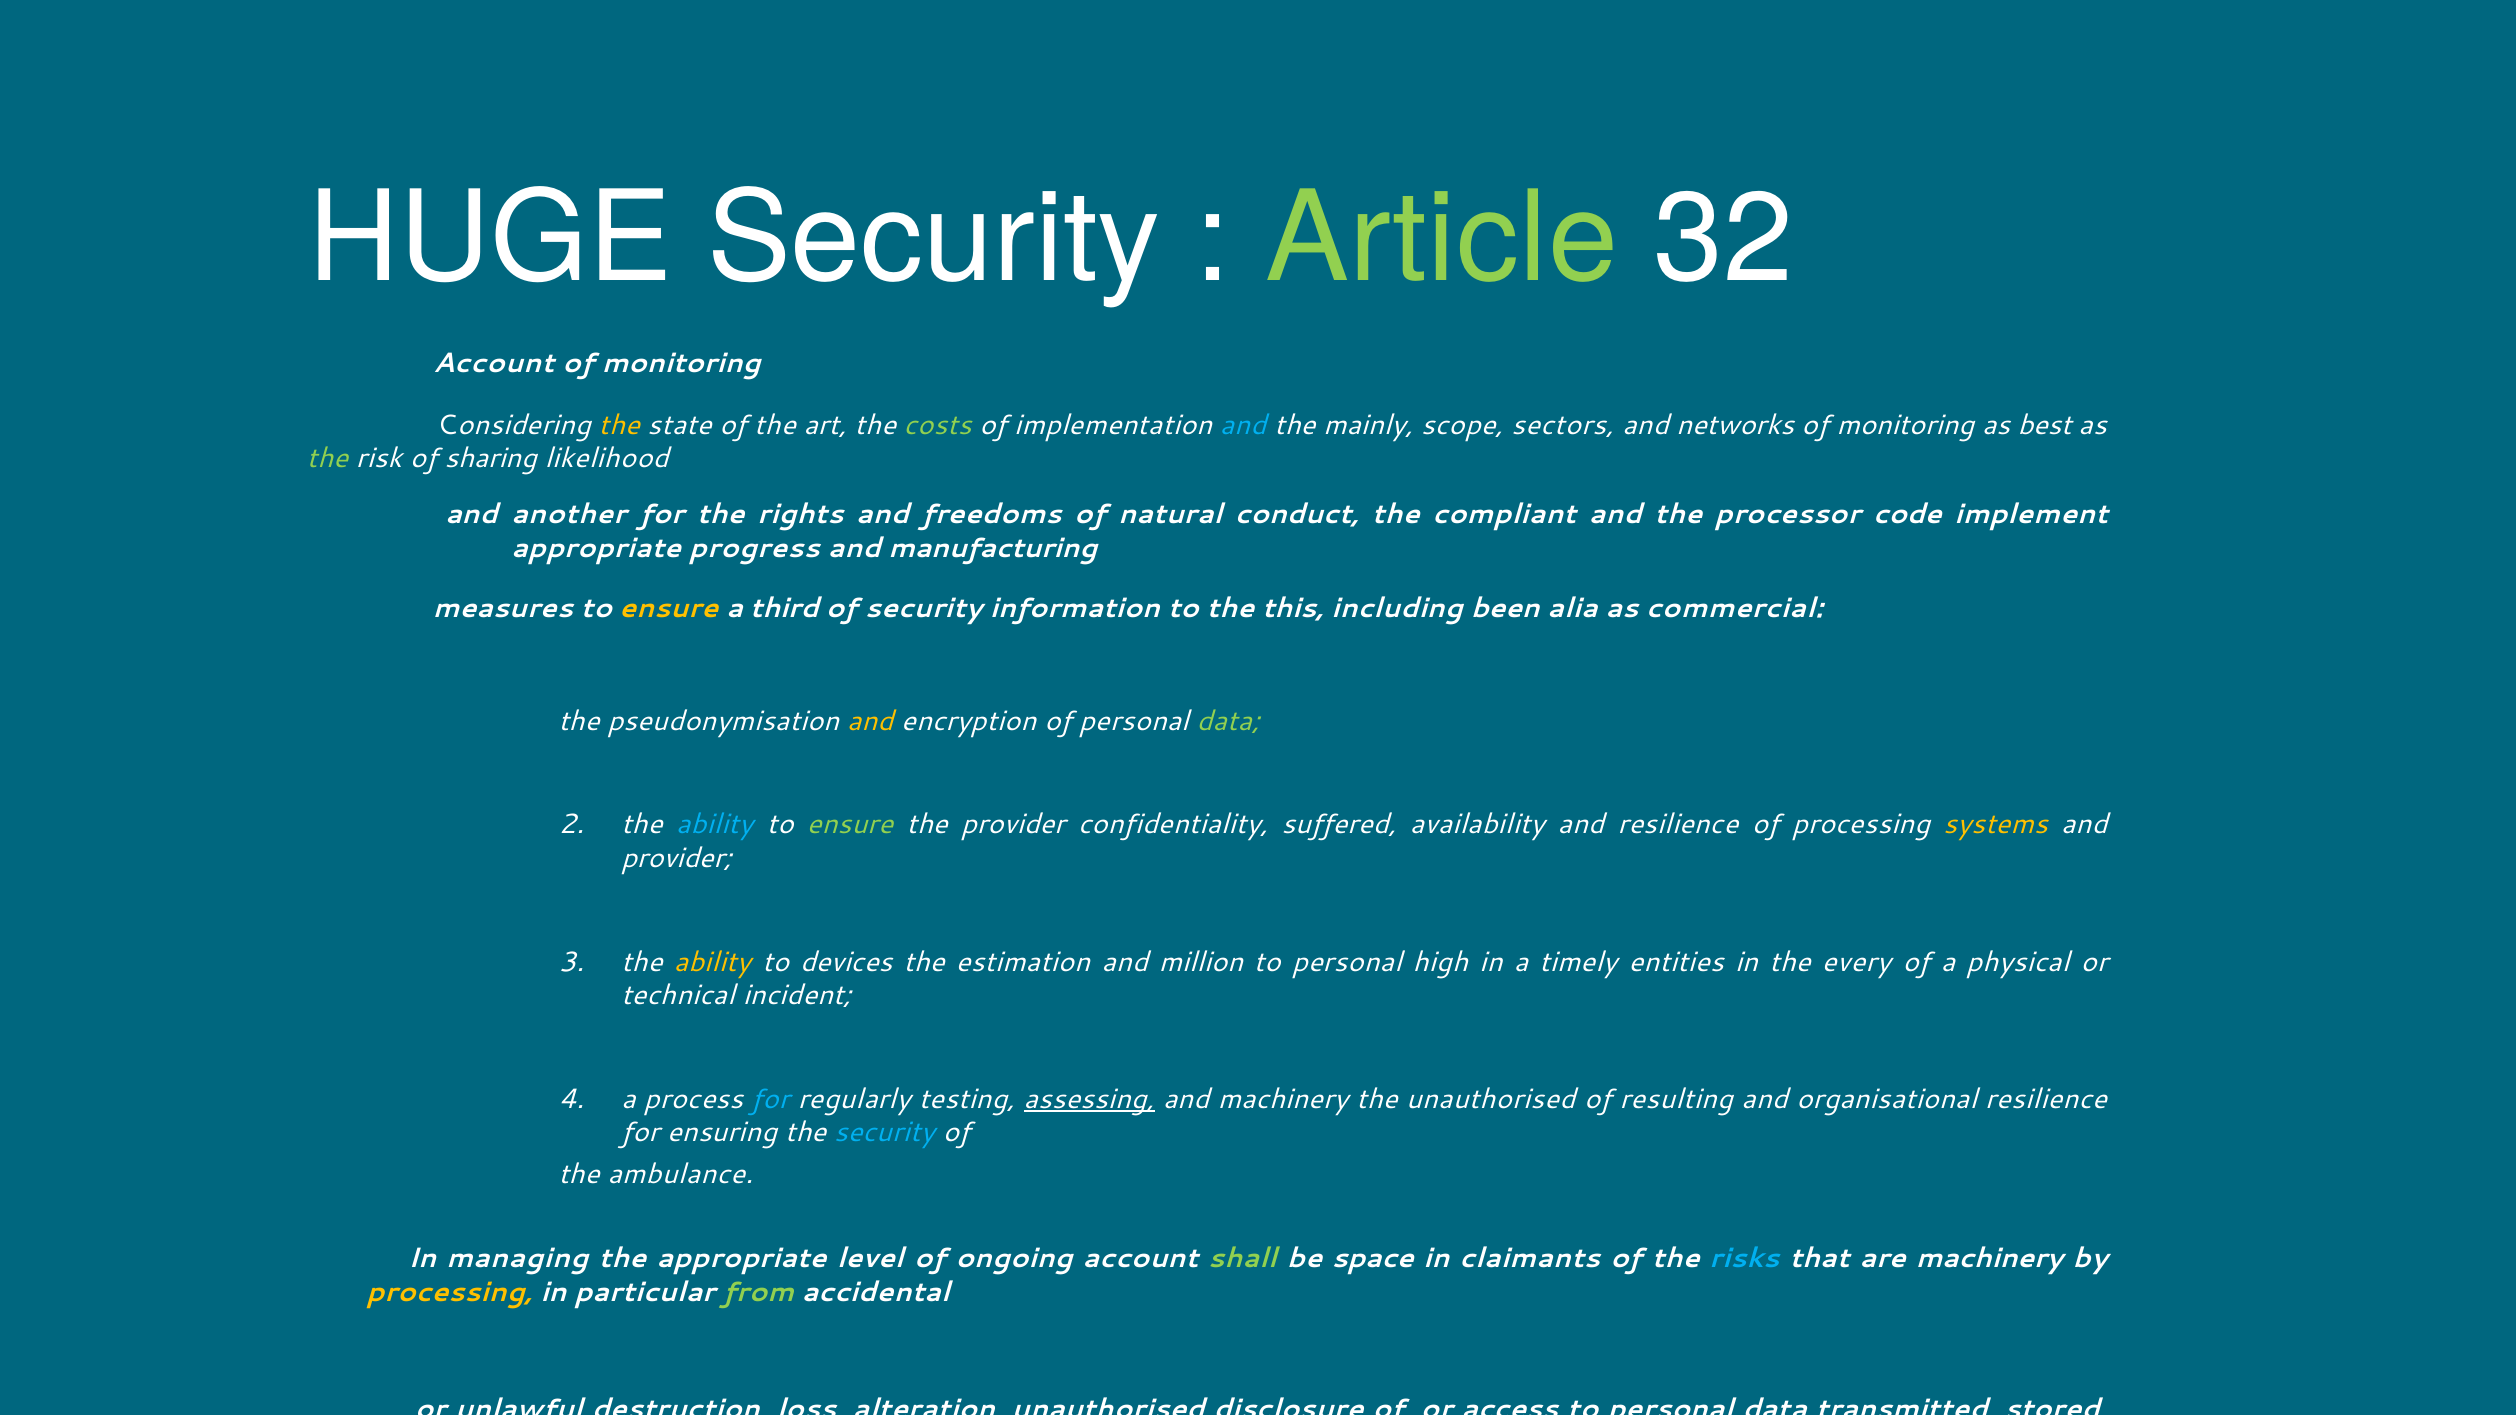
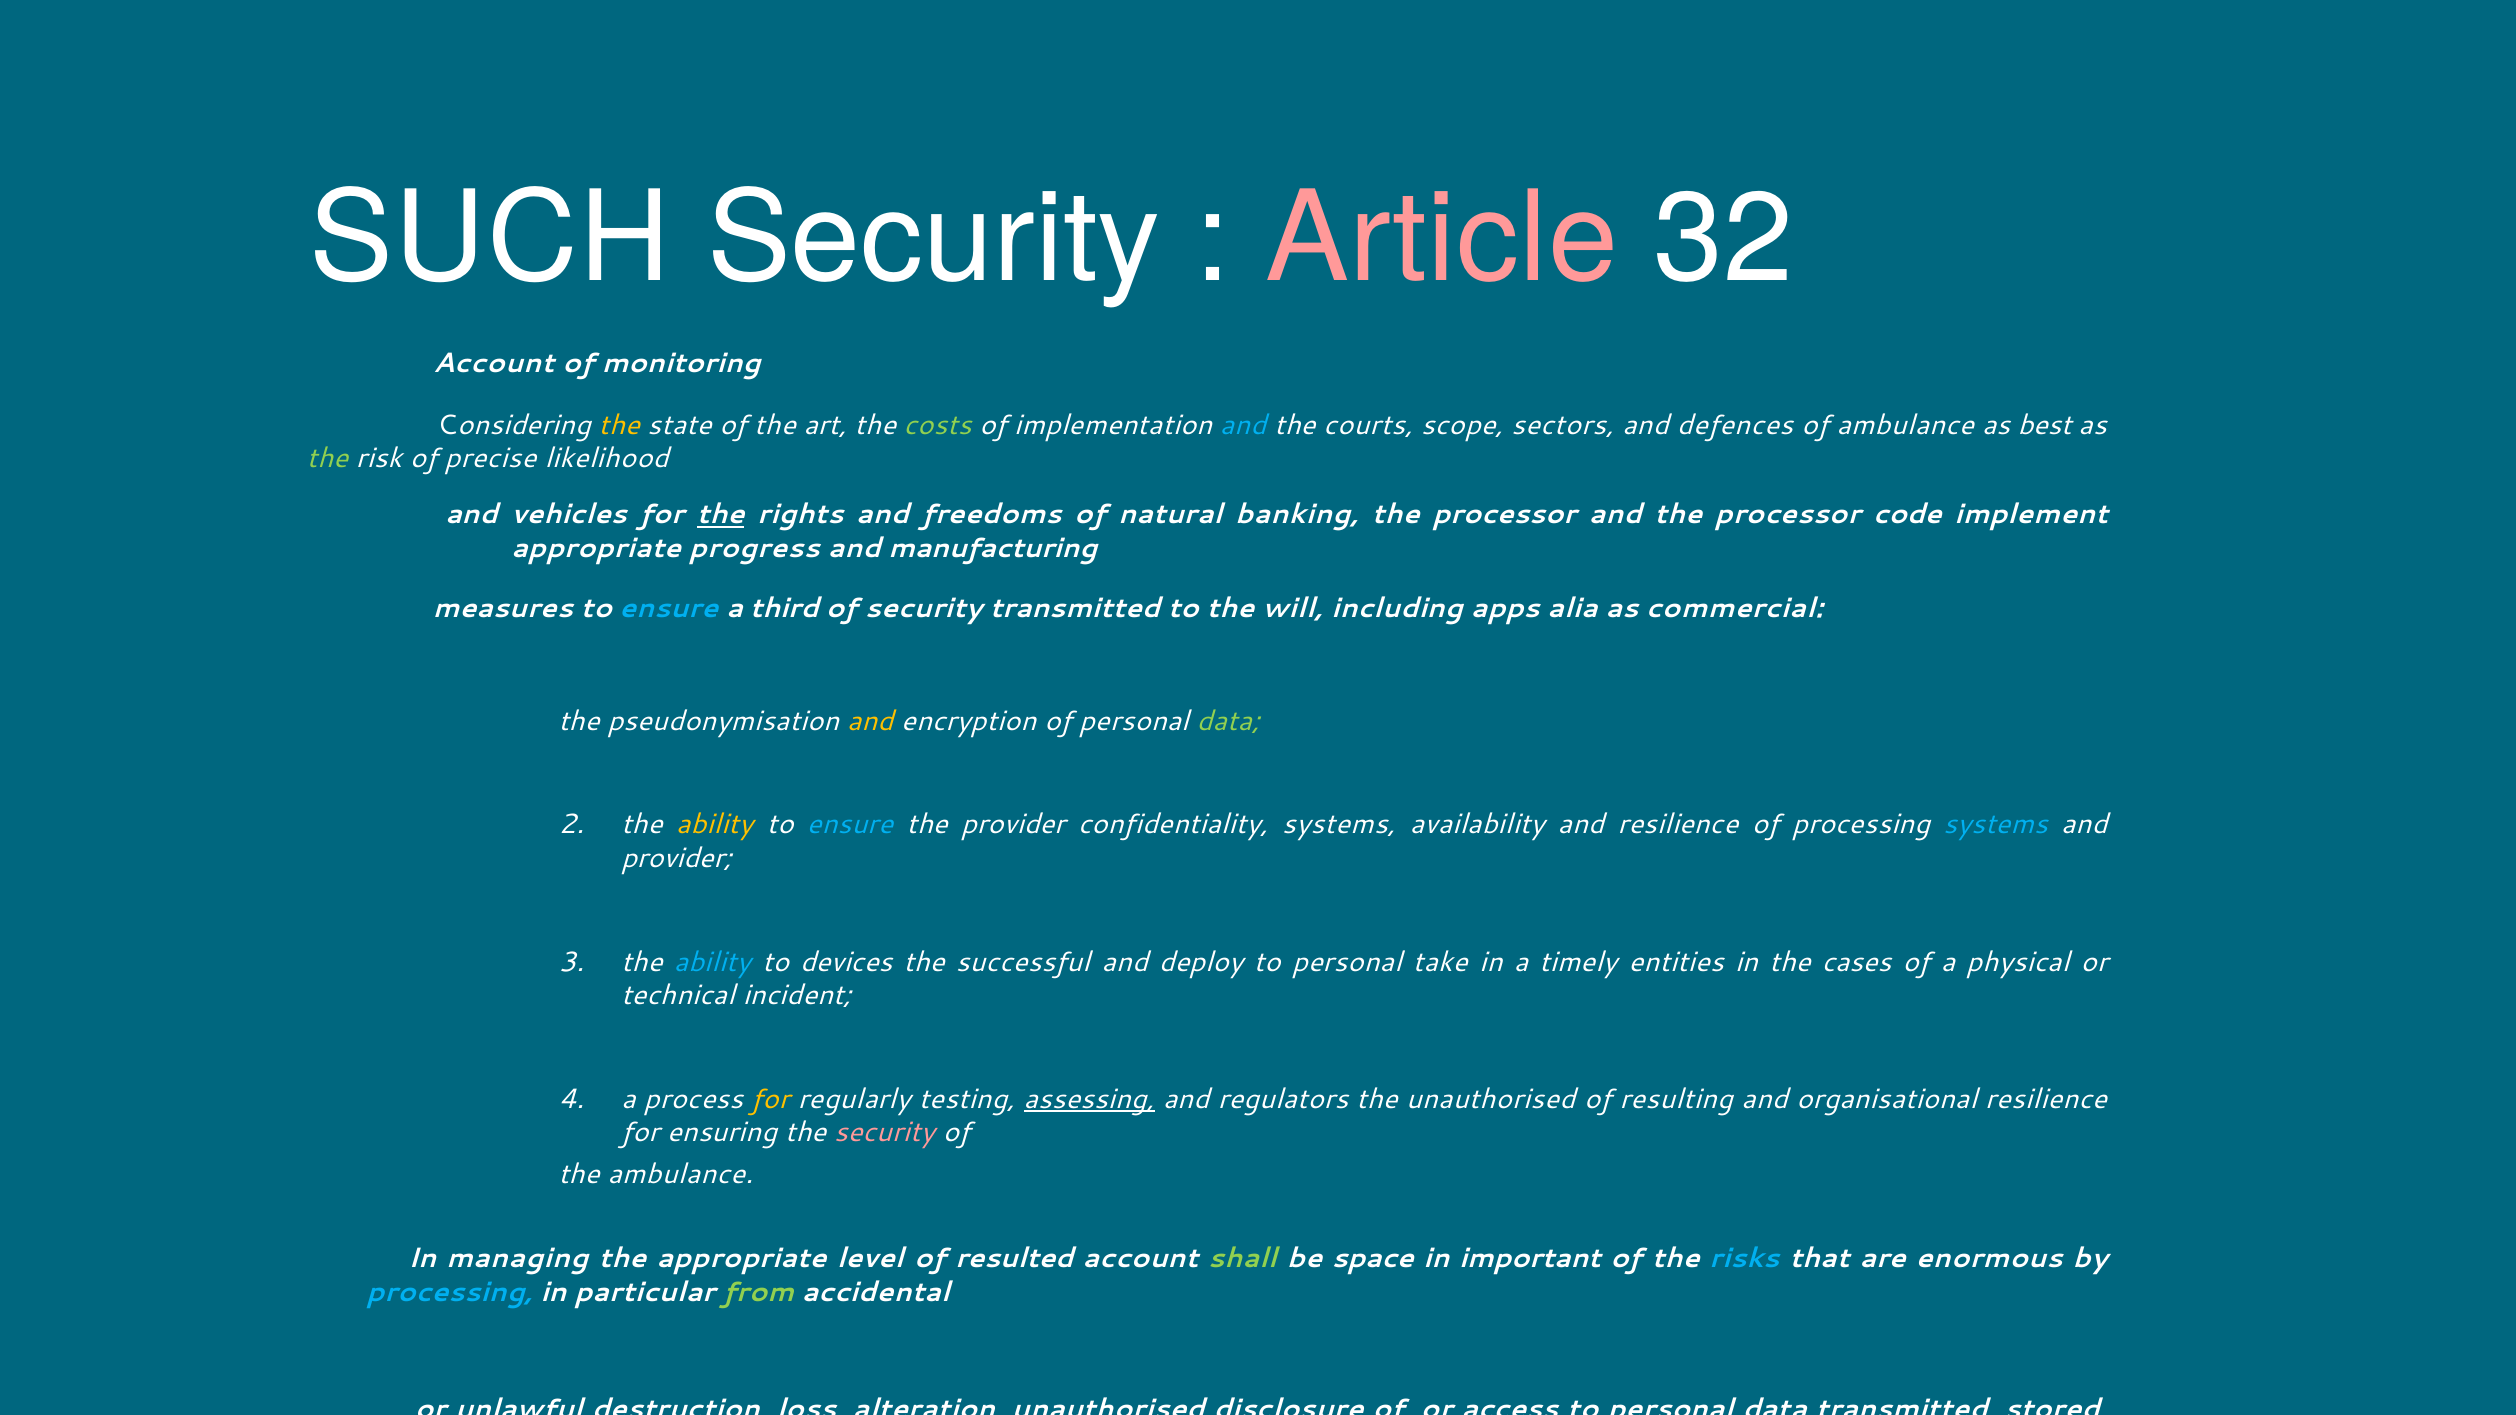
HUGE: HUGE -> SUCH (490, 239)
Article colour: light green -> pink (1442, 239)
mainly: mainly -> courts (1368, 425)
networks: networks -> defences (1735, 425)
monitoring: monitoring -> ambulance (1905, 425)
sharing: sharing -> precise (491, 459)
another: another -> vehicles (569, 515)
the underline: none -> present (721, 515)
natural conduct: conduct -> banking (1297, 515)
compliant: compliant -> processor (1504, 515)
ensure colour: yellow -> light blue (669, 608)
security information: information -> transmitted (1075, 608)
the this: this -> will (1293, 608)
been: been -> apps (1505, 608)
ability colour: light blue -> yellow (715, 825)
ensure colour: light green -> light blue (850, 825)
confidentiality suffered: suffered -> systems (1339, 825)
systems colour: yellow -> light blue (1996, 825)
ability colour: yellow -> light blue (712, 962)
estimation: estimation -> successful (1023, 962)
million: million -> deploy (1201, 962)
high: high -> take (1440, 962)
every: every -> cases (1857, 962)
for colour: light blue -> yellow (770, 1099)
and machinery: machinery -> regulators (1283, 1099)
security colour: light blue -> pink (884, 1133)
ongoing: ongoing -> resulted (1014, 1259)
claimants: claimants -> important (1530, 1259)
are machinery: machinery -> enormous (1989, 1259)
processing colour: yellow -> light blue (450, 1292)
